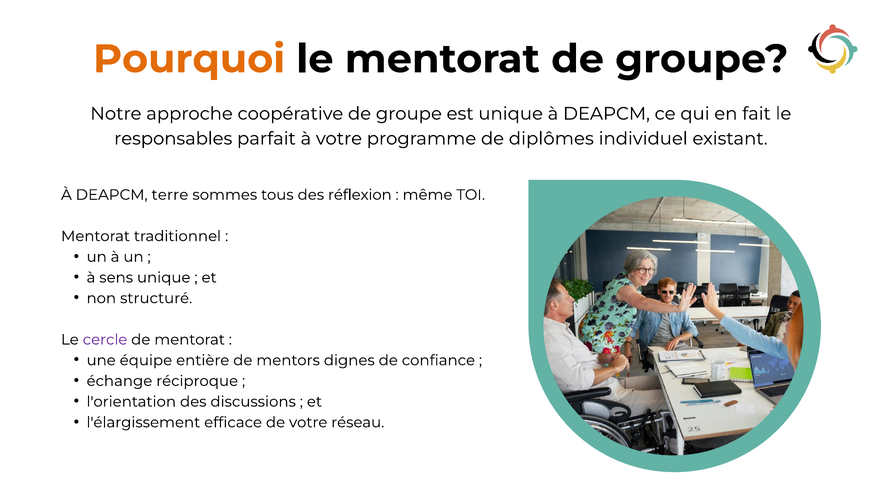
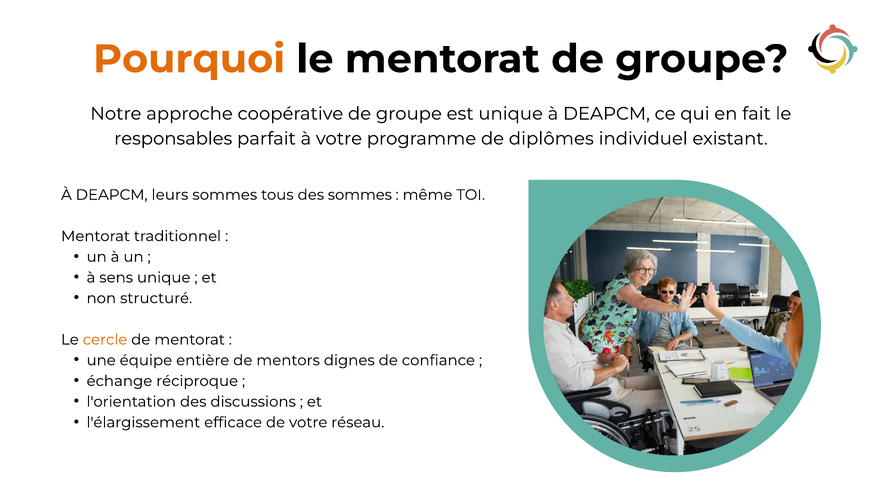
terre: terre -> leurs (170, 195)
des réflexion: réflexion -> sommes (360, 195)
cercle colour: purple -> orange (105, 340)
